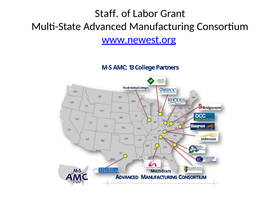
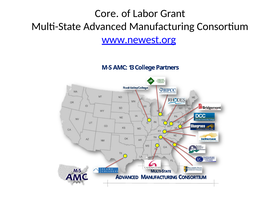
Staff: Staff -> Core (107, 13)
